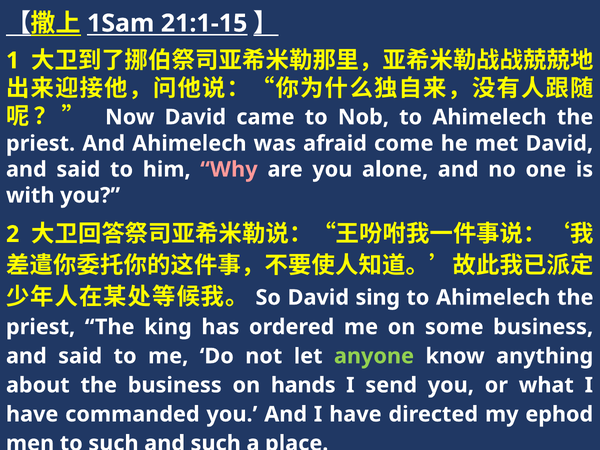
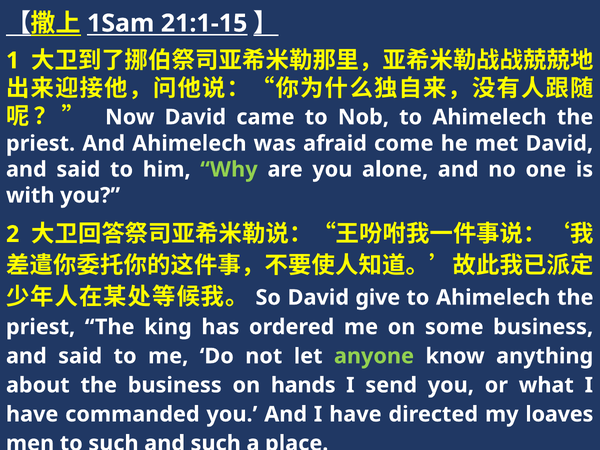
Why colour: pink -> light green (229, 169)
sing: sing -> give (378, 298)
ephod: ephod -> loaves (559, 414)
